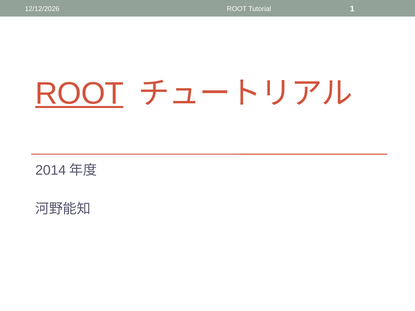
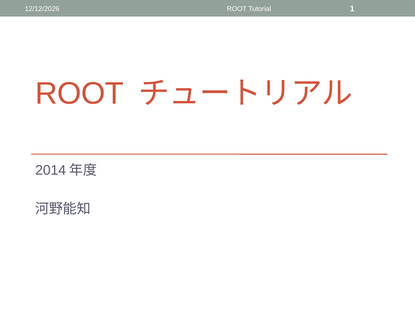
ROOT underline: present -> none (80, 94)
